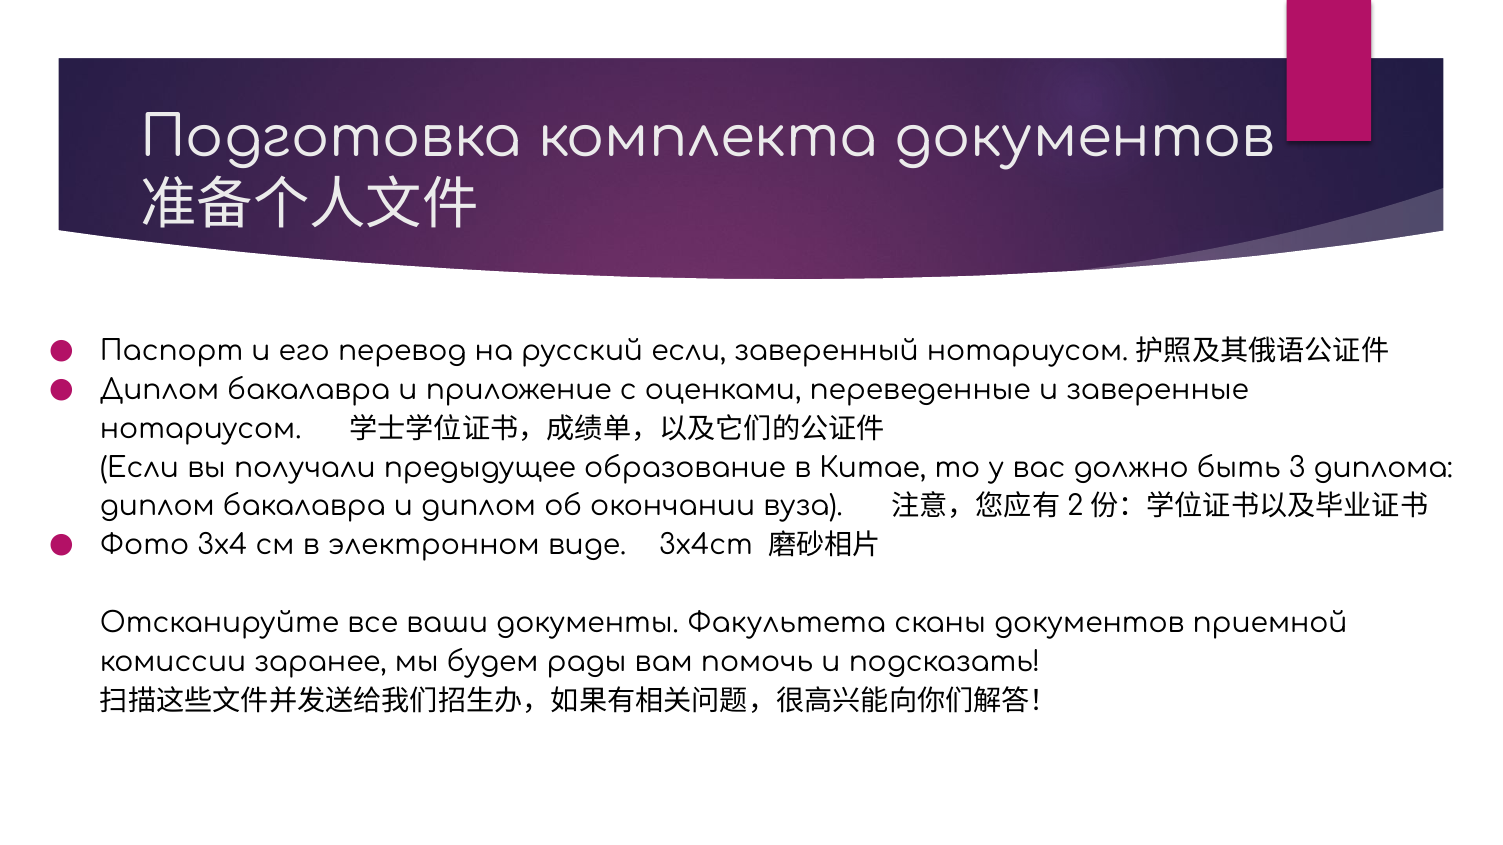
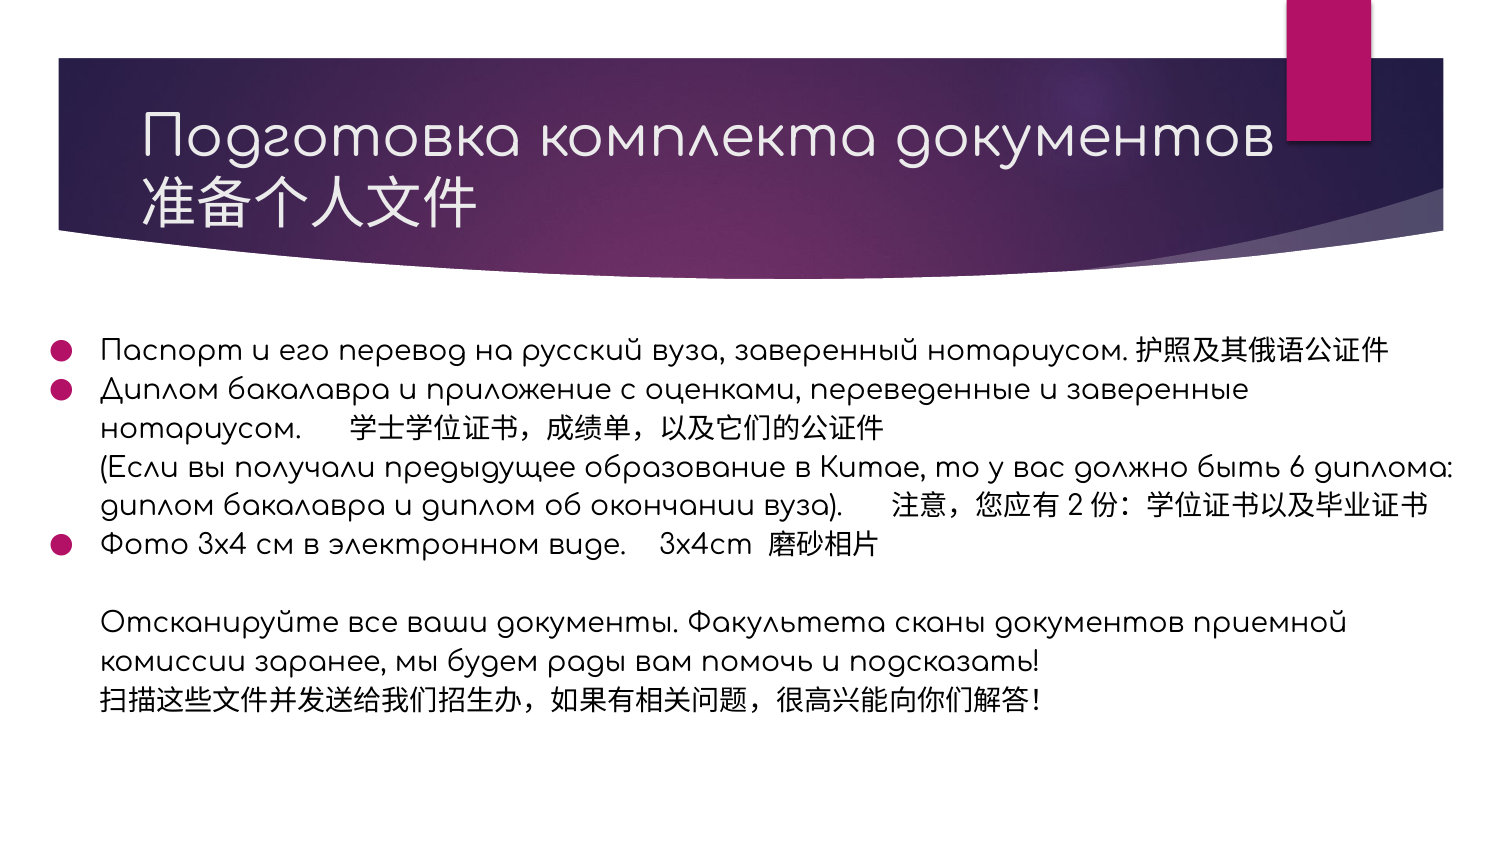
русский если: если -> вуза (689, 351)
3: 3 -> 6 (1297, 468)
